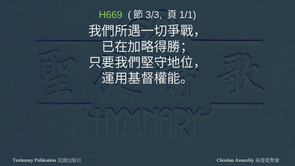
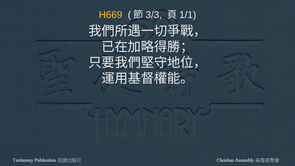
H669 colour: light green -> yellow (111, 15)
